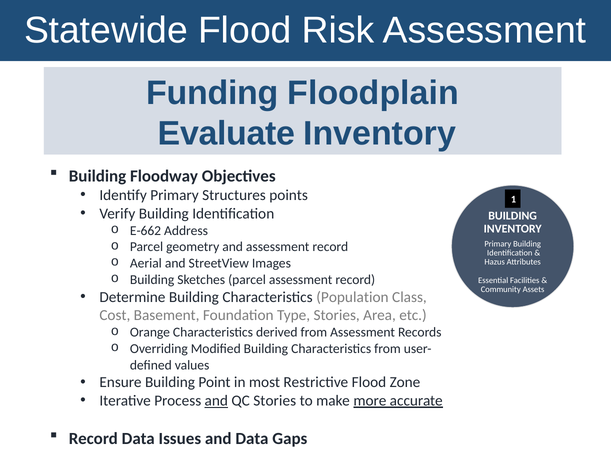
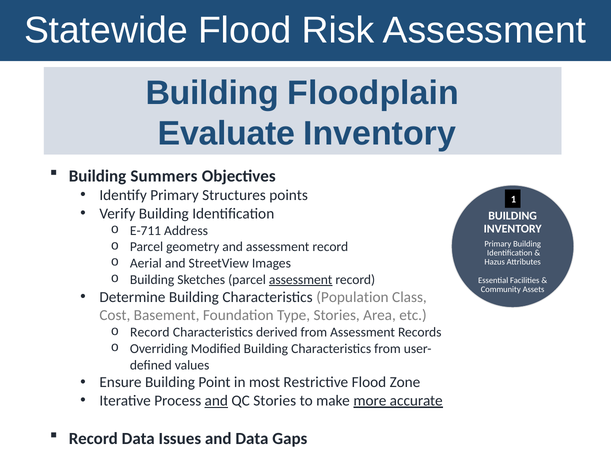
Funding: Funding -> Building (212, 93)
Floodway: Floodway -> Summers (164, 176)
E-662: E-662 -> E-711 (146, 231)
assessment underline: none -> present (301, 280)
Orange: Orange -> Record (150, 333)
